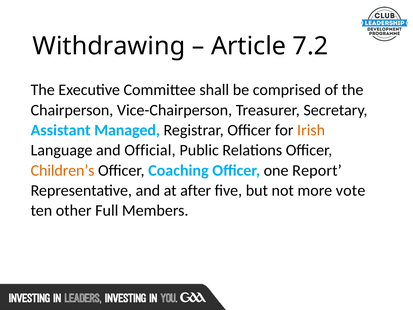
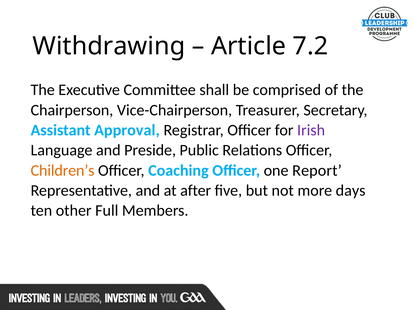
Managed: Managed -> Approval (127, 130)
Irish colour: orange -> purple (311, 130)
Official: Official -> Preside (150, 150)
vote: vote -> days (351, 190)
